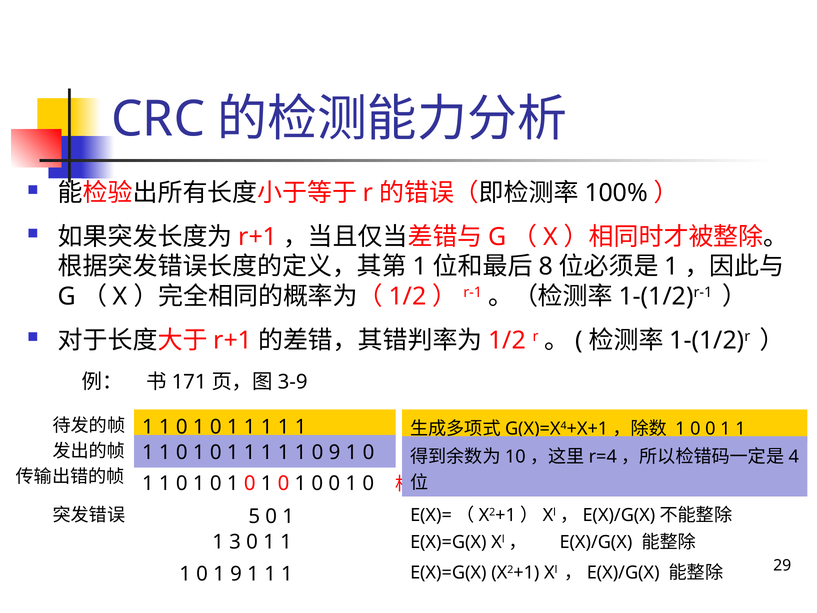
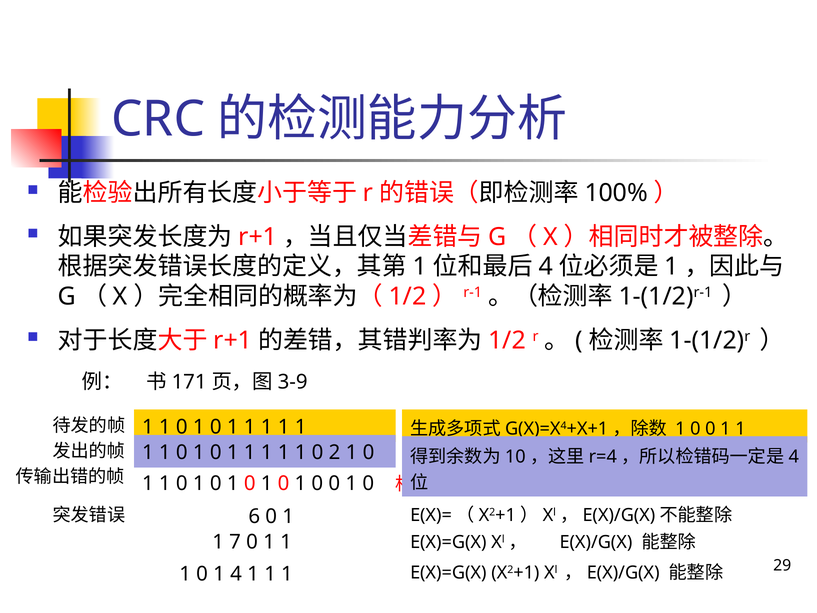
8: 8 -> 4 (546, 267)
0 9: 9 -> 2 (335, 453)
5: 5 -> 6 (254, 516)
3: 3 -> 7 (235, 542)
1 9: 9 -> 4 (236, 574)
